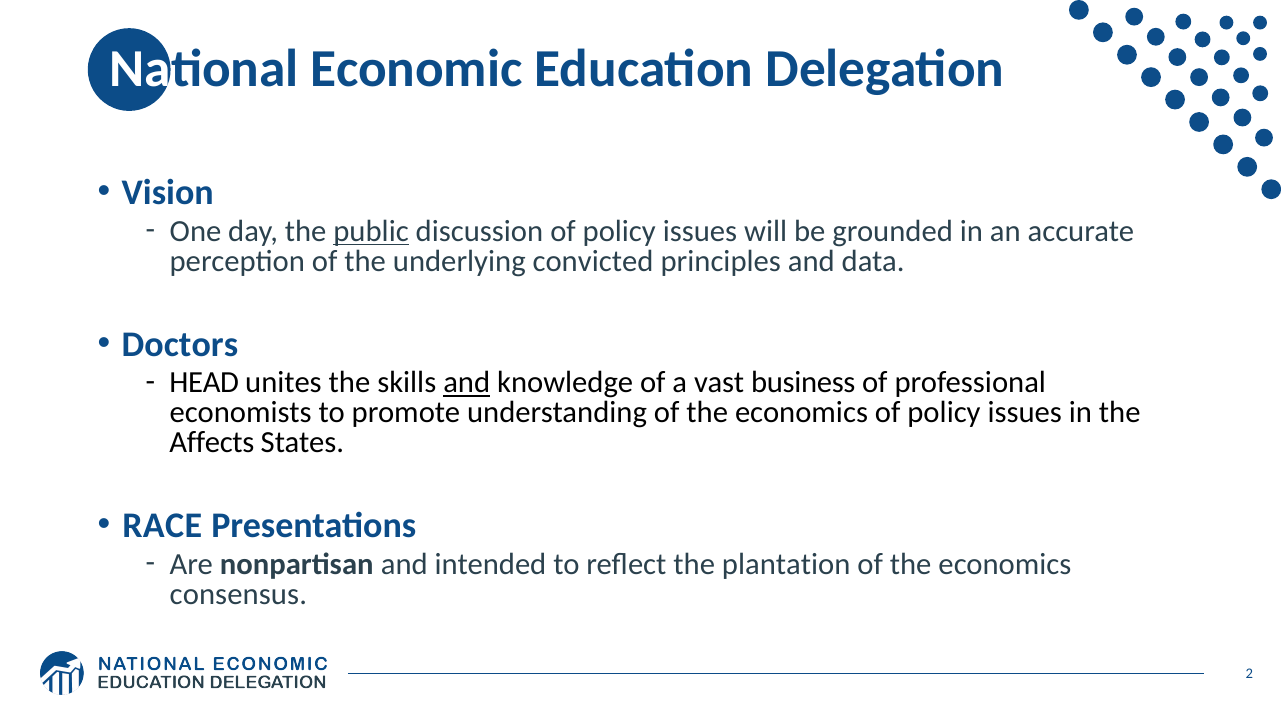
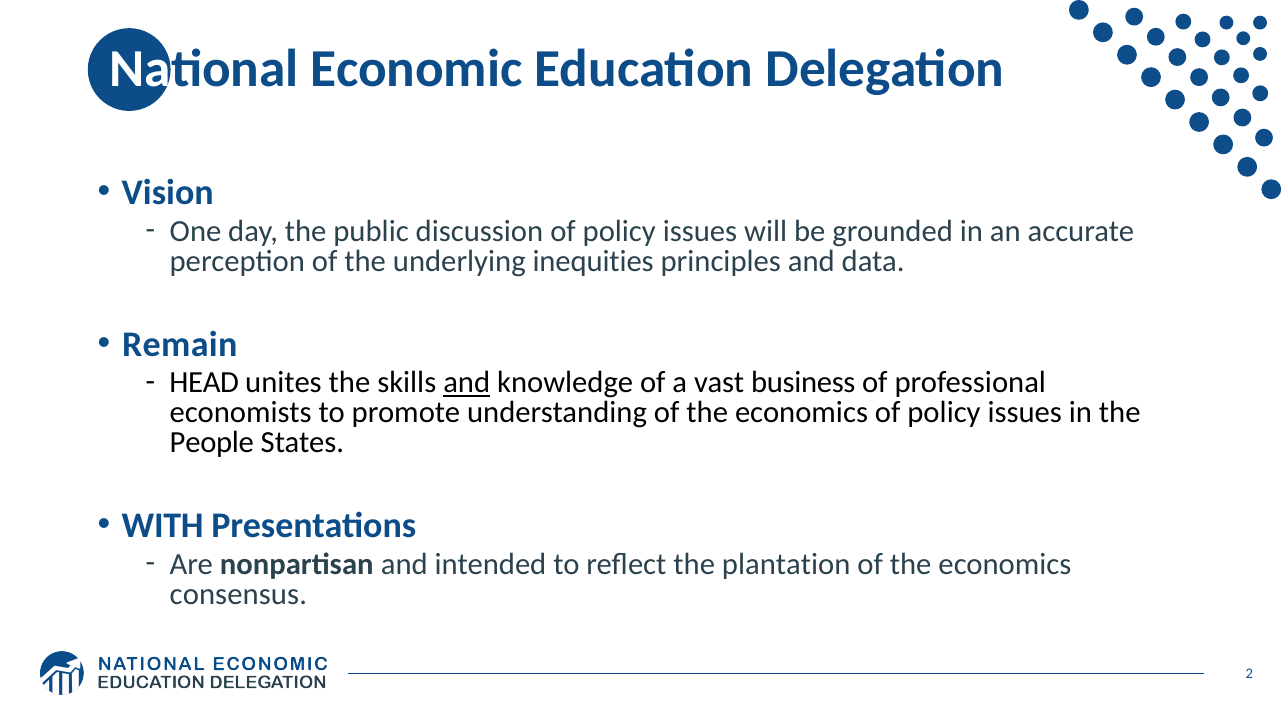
public underline: present -> none (371, 231)
convicted: convicted -> inequities (593, 261)
Doctors: Doctors -> Remain (180, 344)
Affects: Affects -> People (212, 443)
RACE: RACE -> WITH (163, 526)
